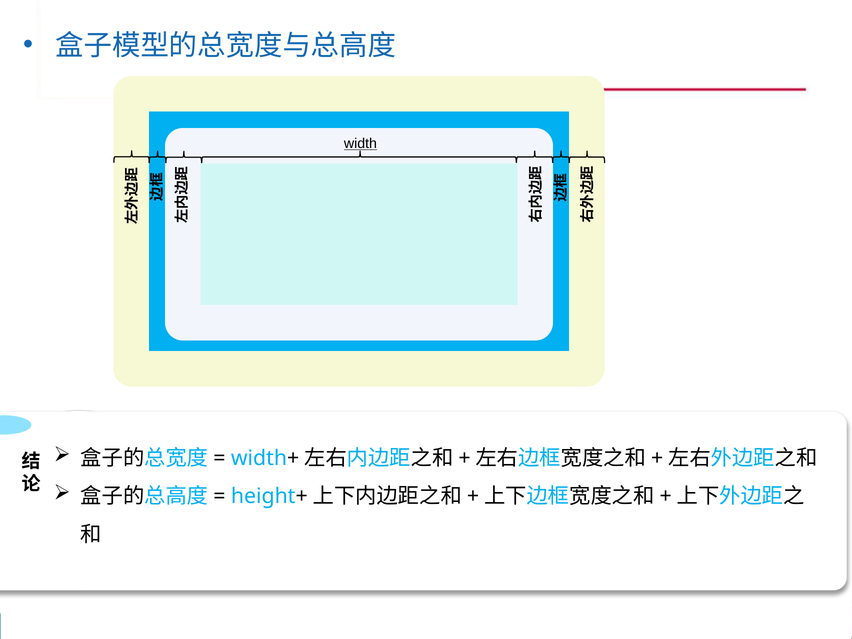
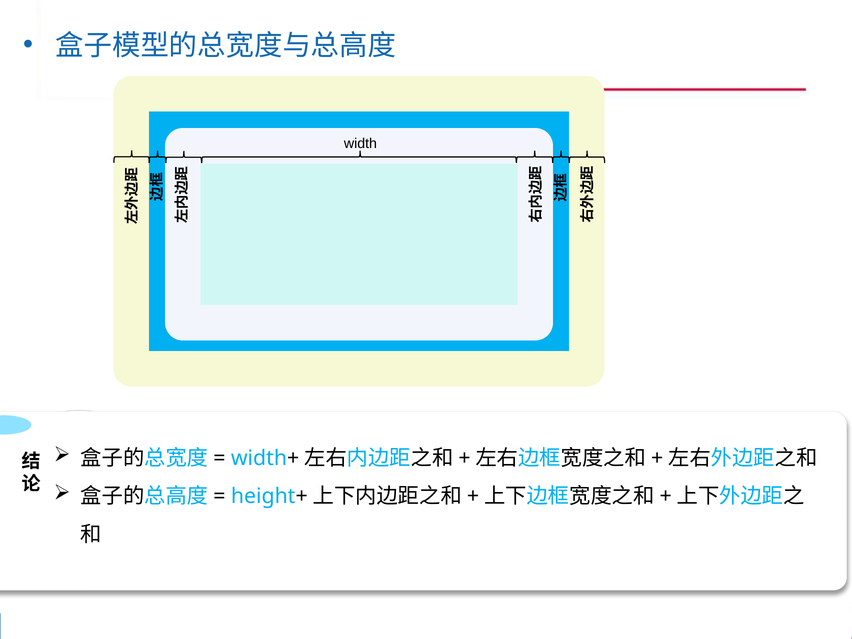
width underline: present -> none (360, 144)
